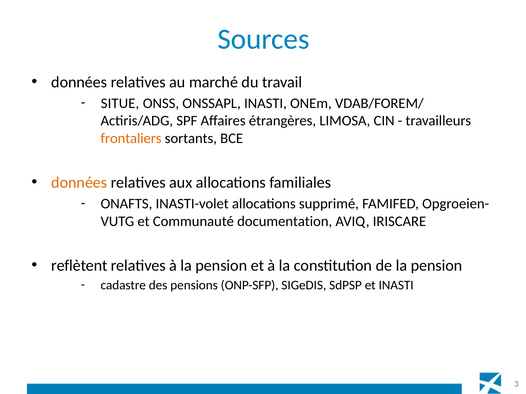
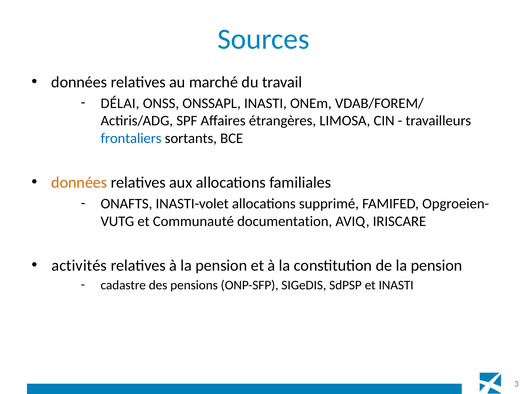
SITUE: SITUE -> DÉLAI (120, 103)
frontaliers colour: orange -> blue (131, 139)
reflètent: reflètent -> activités (79, 266)
